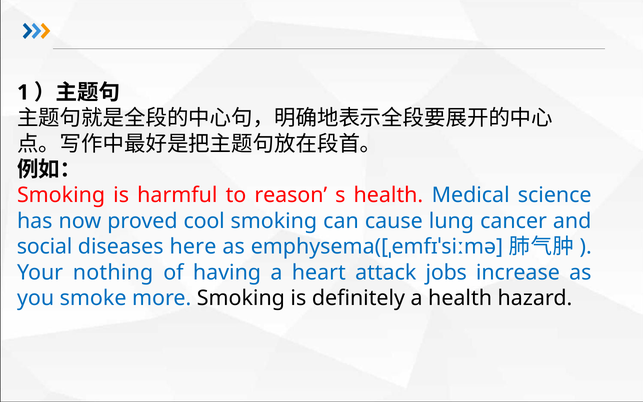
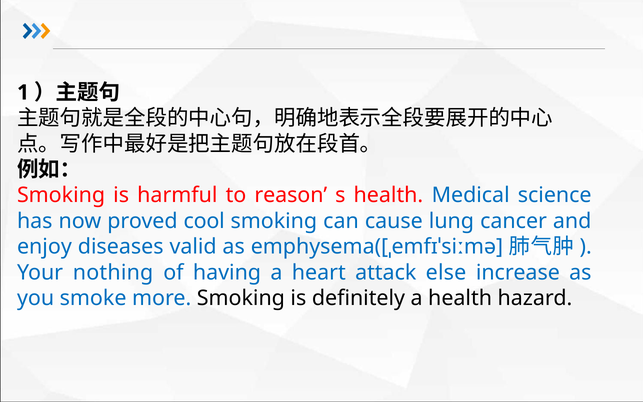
social: social -> enjoy (44, 247)
here: here -> valid (193, 247)
jobs: jobs -> else (446, 273)
